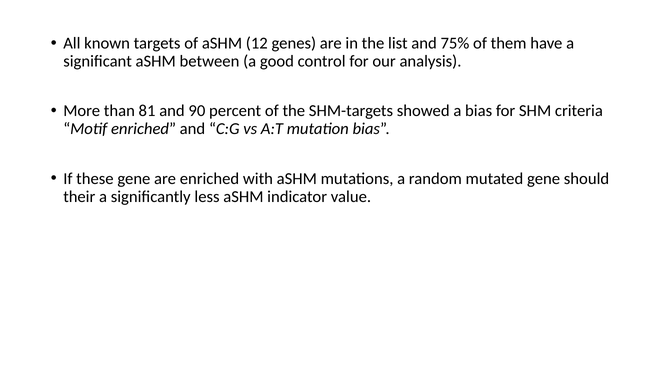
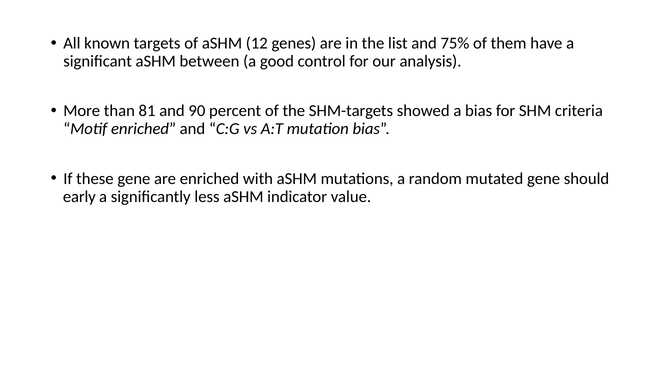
their: their -> early (79, 197)
